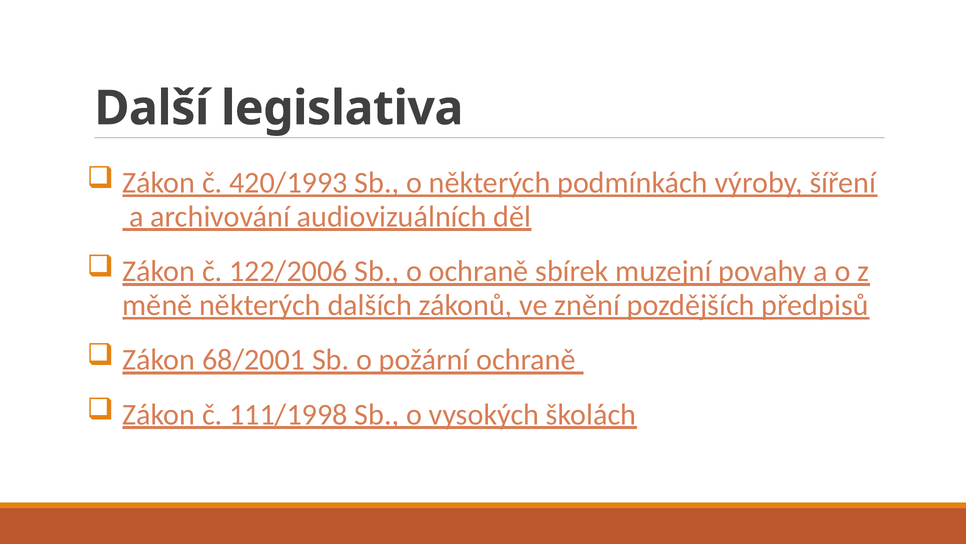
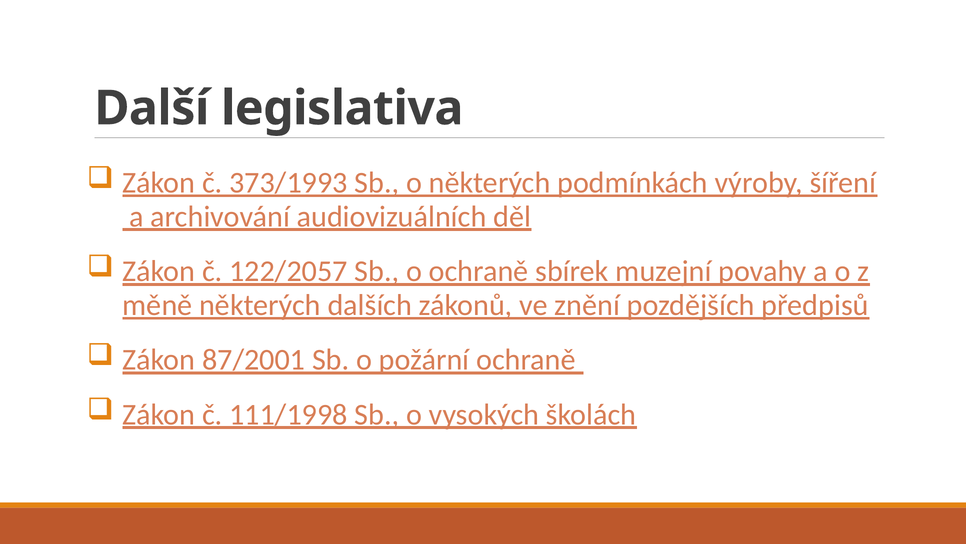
420/1993: 420/1993 -> 373/1993 (288, 183)
122/2006: 122/2006 -> 122/2057 (288, 271)
68/2001: 68/2001 -> 87/2001 (254, 359)
